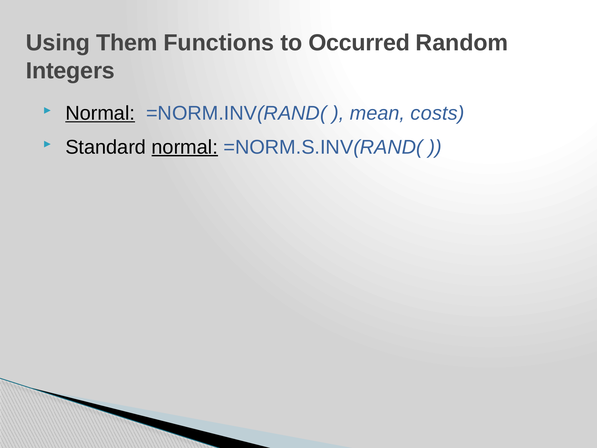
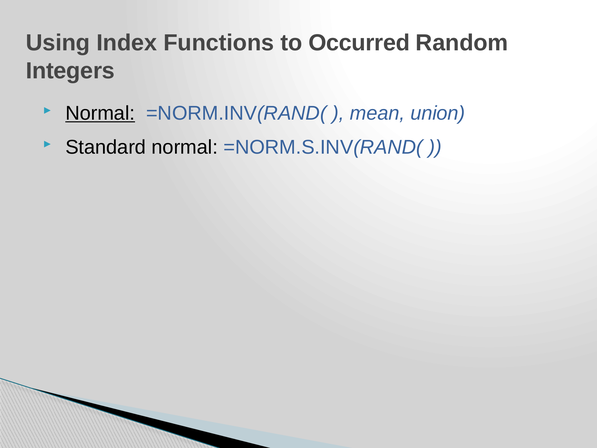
Them: Them -> Index (127, 43)
costs: costs -> union (438, 113)
normal underline: present -> none (185, 147)
